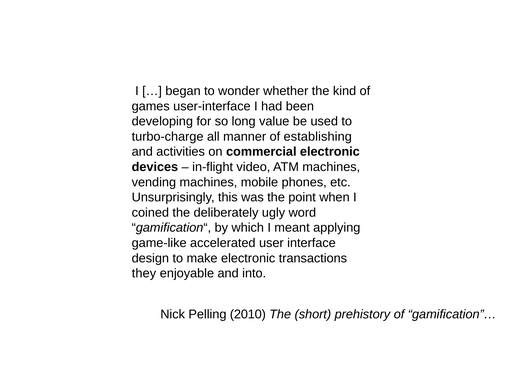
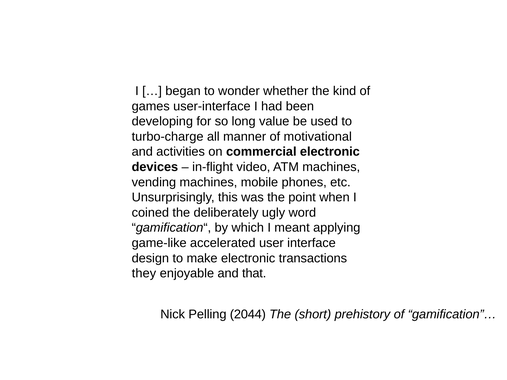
establishing: establishing -> motivational (318, 137)
into: into -> that (254, 274)
2010: 2010 -> 2044 (248, 315)
